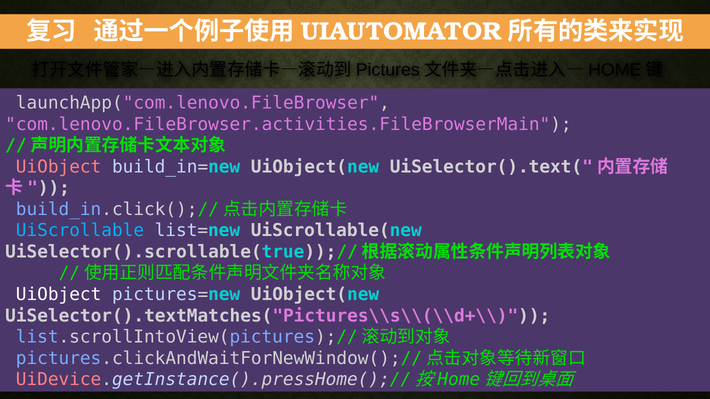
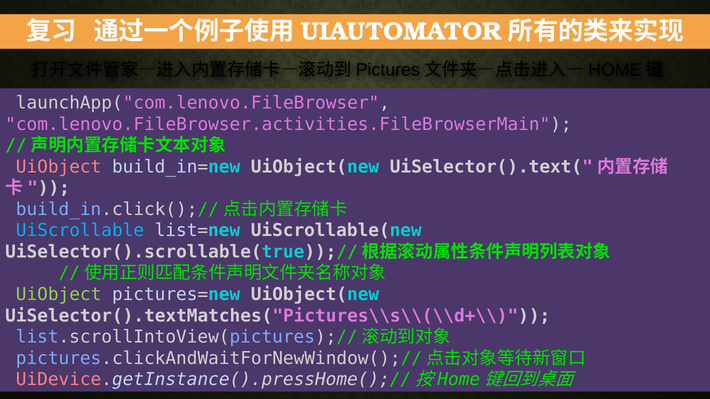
UiObject colour: white -> light green (59, 295)
